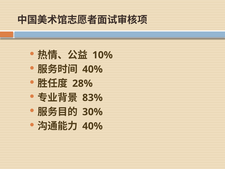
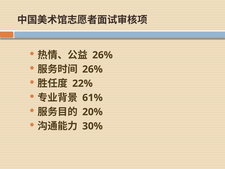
10%: 10% -> 26% (103, 55)
40%: 40% -> 26% (92, 69)
28%: 28% -> 22% (82, 83)
83%: 83% -> 61% (92, 98)
30%: 30% -> 20% (92, 112)
40%: 40% -> 30% (92, 126)
